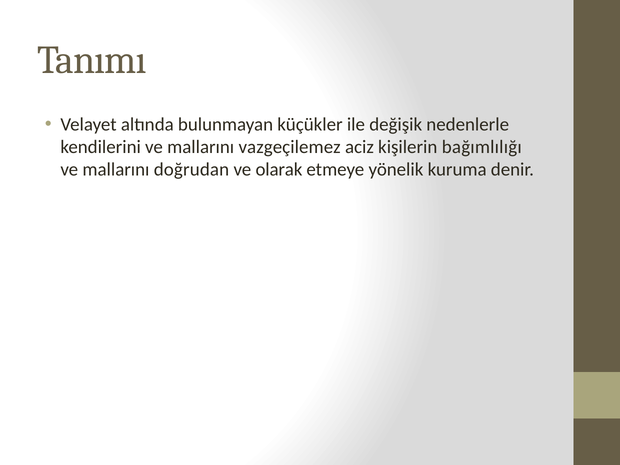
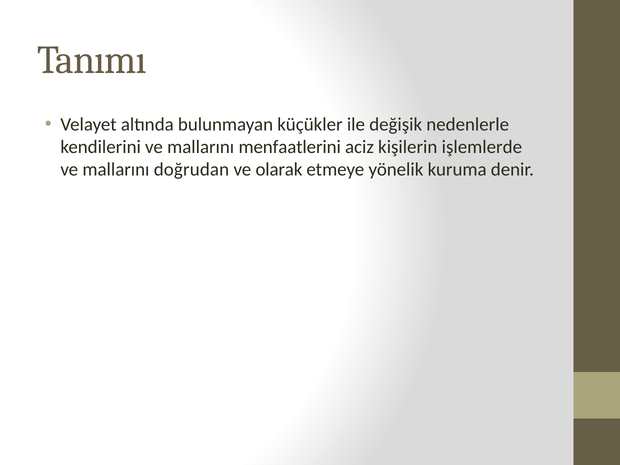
vazgeçilemez: vazgeçilemez -> menfaatlerini (290, 147)
bağımlılığı: bağımlılığı -> işlemlerde (482, 147)
